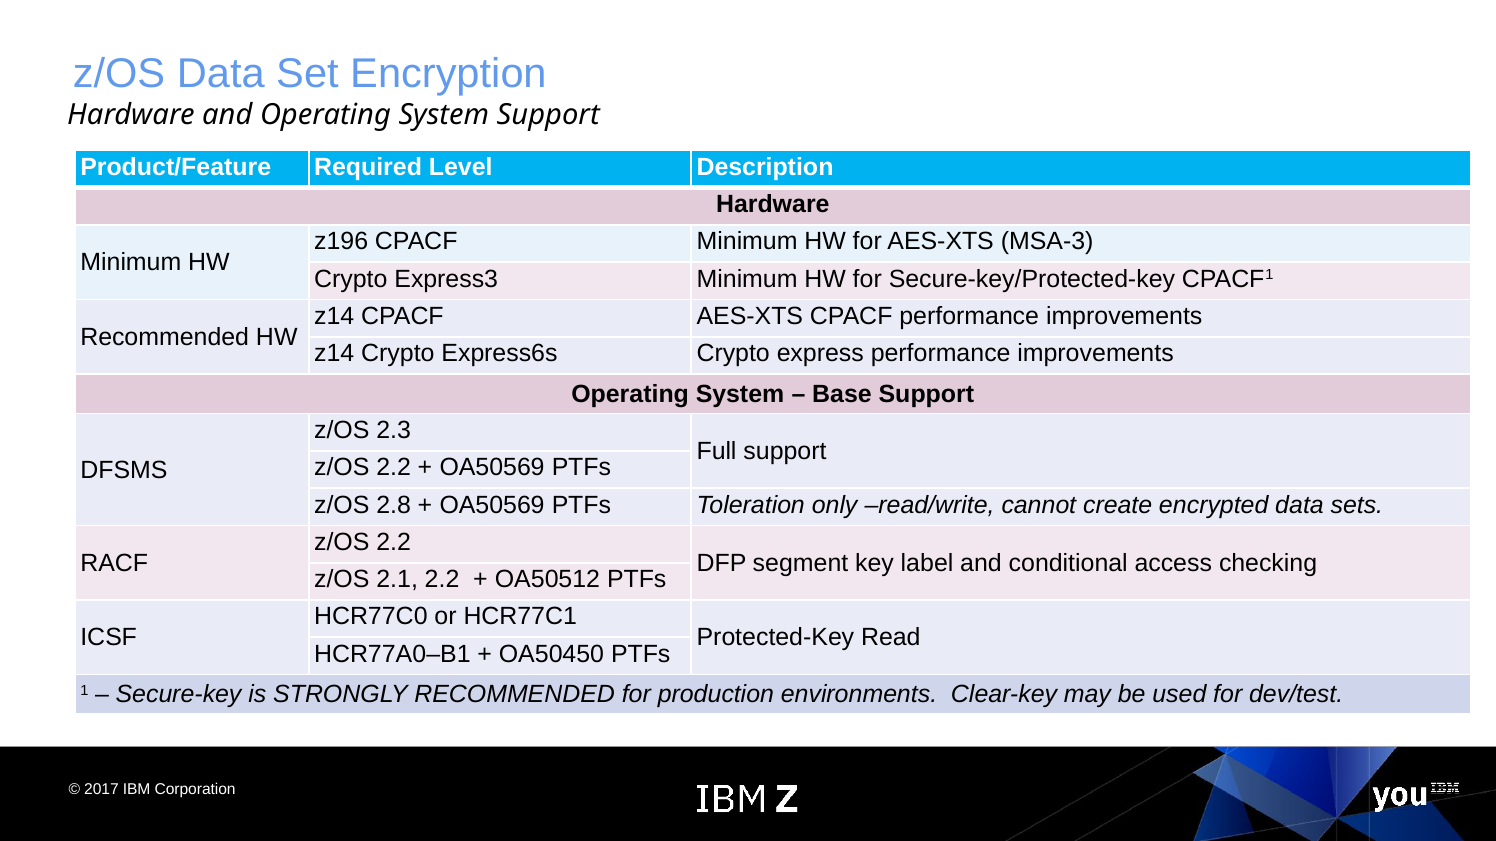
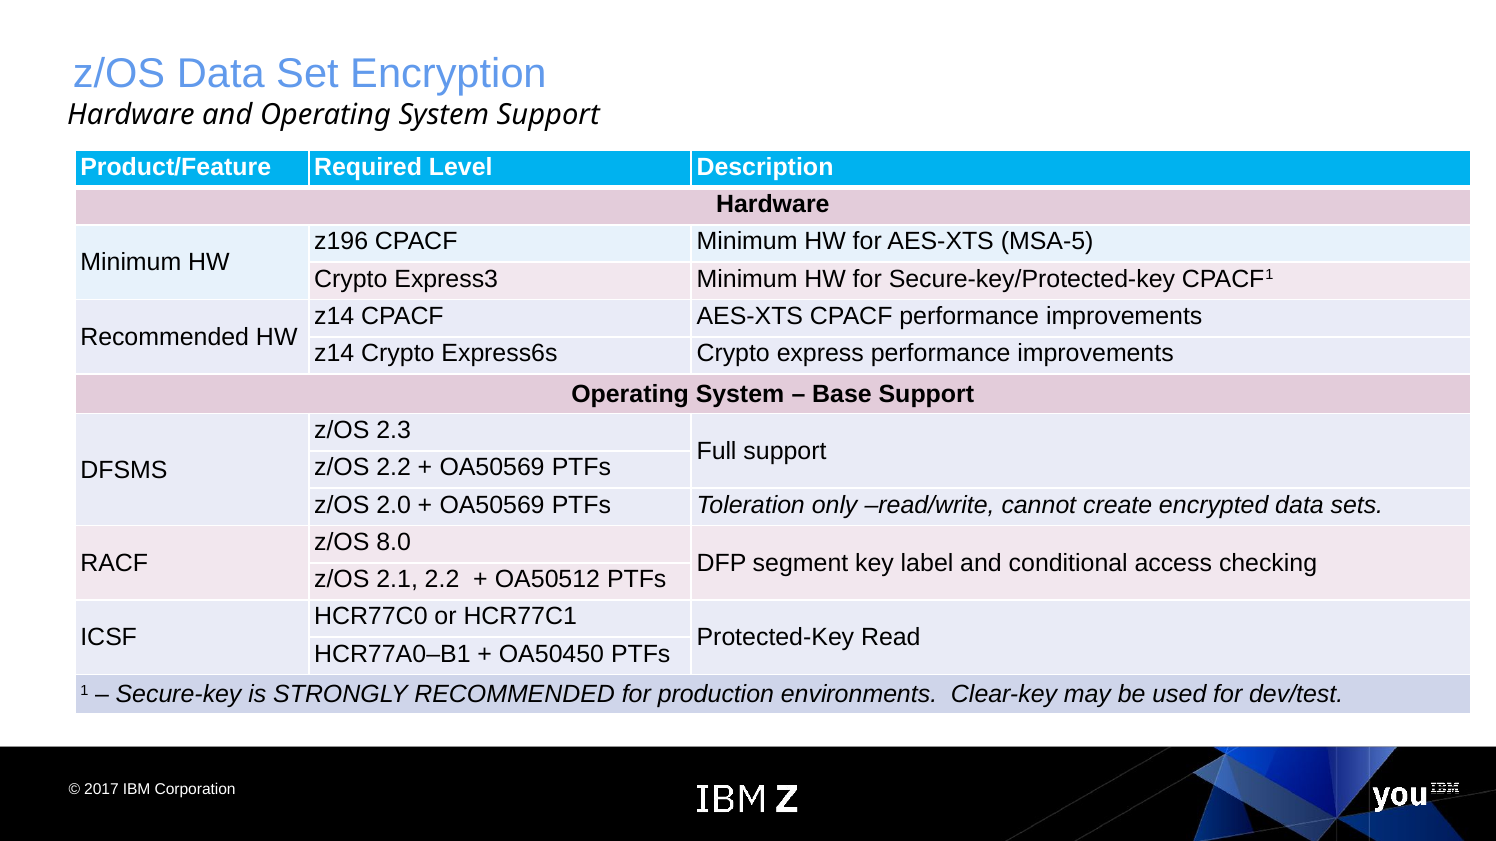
MSA-3: MSA-3 -> MSA-5 (1047, 242)
2.8: 2.8 -> 2.0 (394, 505)
2.2: 2.2 -> 8.0 (394, 542)
